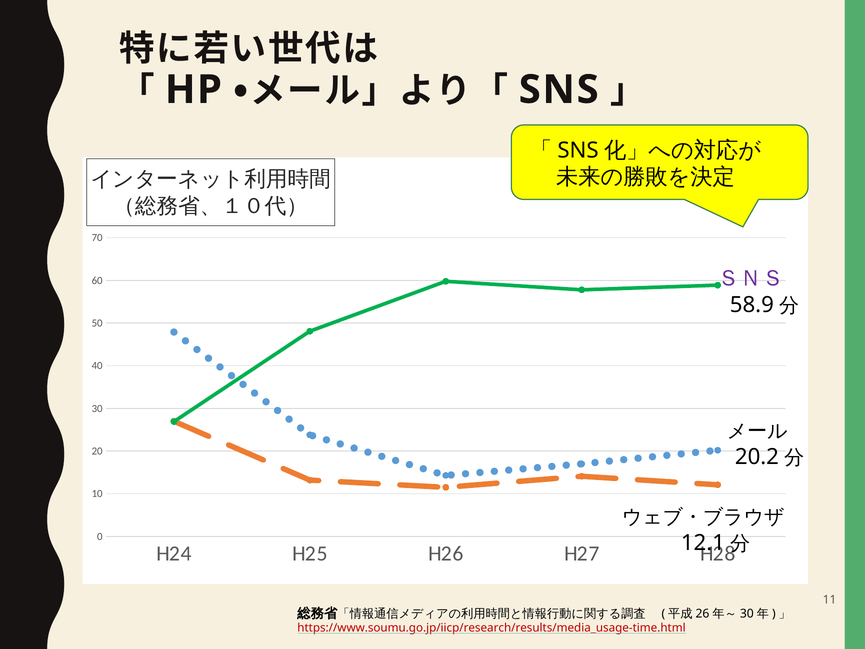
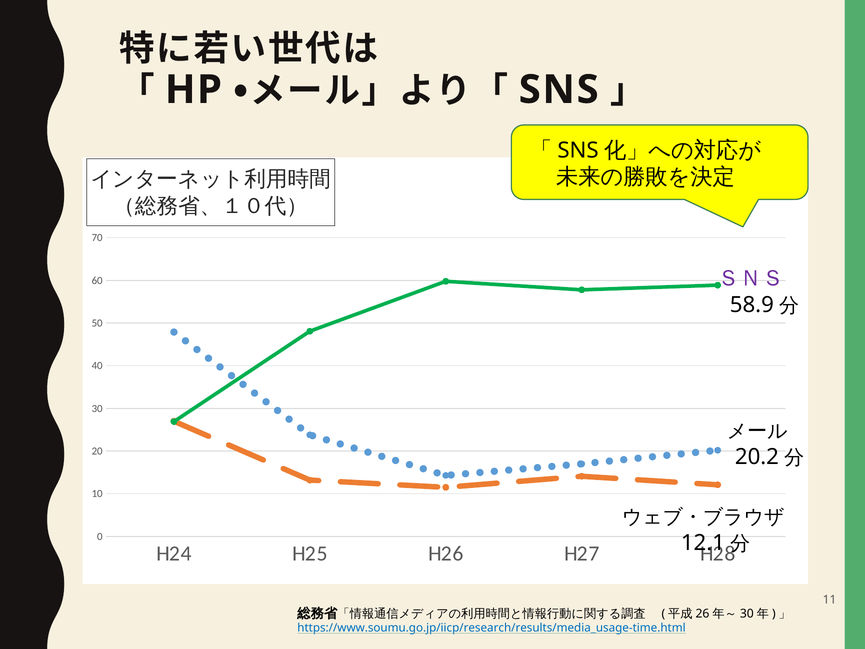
https://www.soumu.go.jp/iicp/research/results/media_usage-time.html colour: red -> blue (491, 628)
